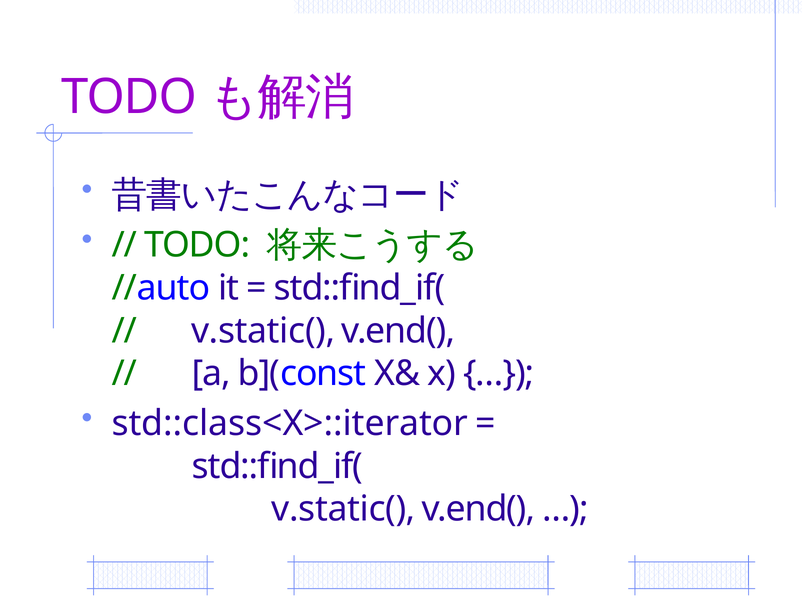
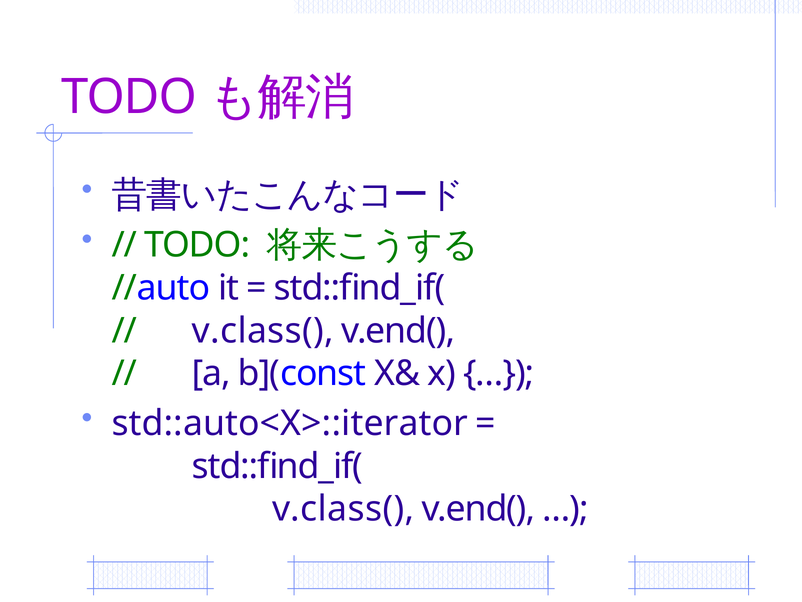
v.static(: v.static( -> v.class( (263, 330)
std::class<X>::iterator: std::class<X>::iterator -> std::auto<X>::iterator (290, 423)
v.static(: v.static( -> v.class( (343, 509)
